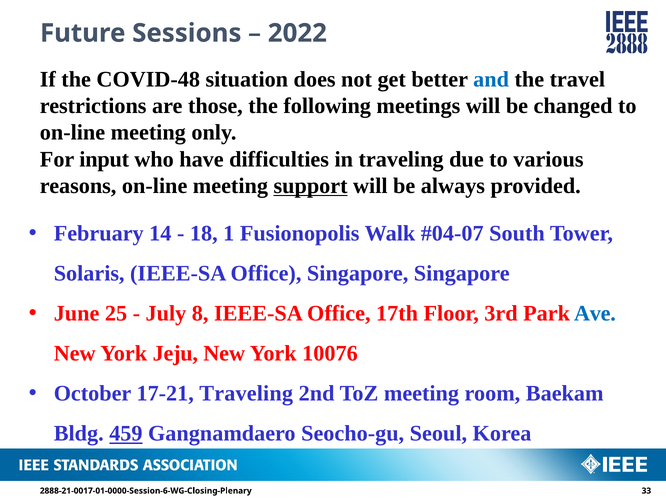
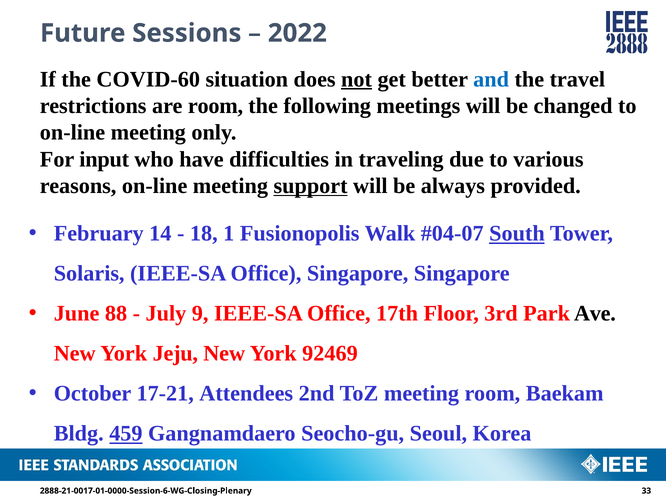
COVID-48: COVID-48 -> COVID-60 (148, 79)
not underline: none -> present (357, 79)
are those: those -> room (216, 106)
South underline: none -> present (517, 233)
25: 25 -> 88 (116, 313)
8: 8 -> 9 (200, 313)
Ave colour: blue -> black (595, 313)
10076: 10076 -> 92469 (330, 353)
17-21 Traveling: Traveling -> Attendees (246, 393)
